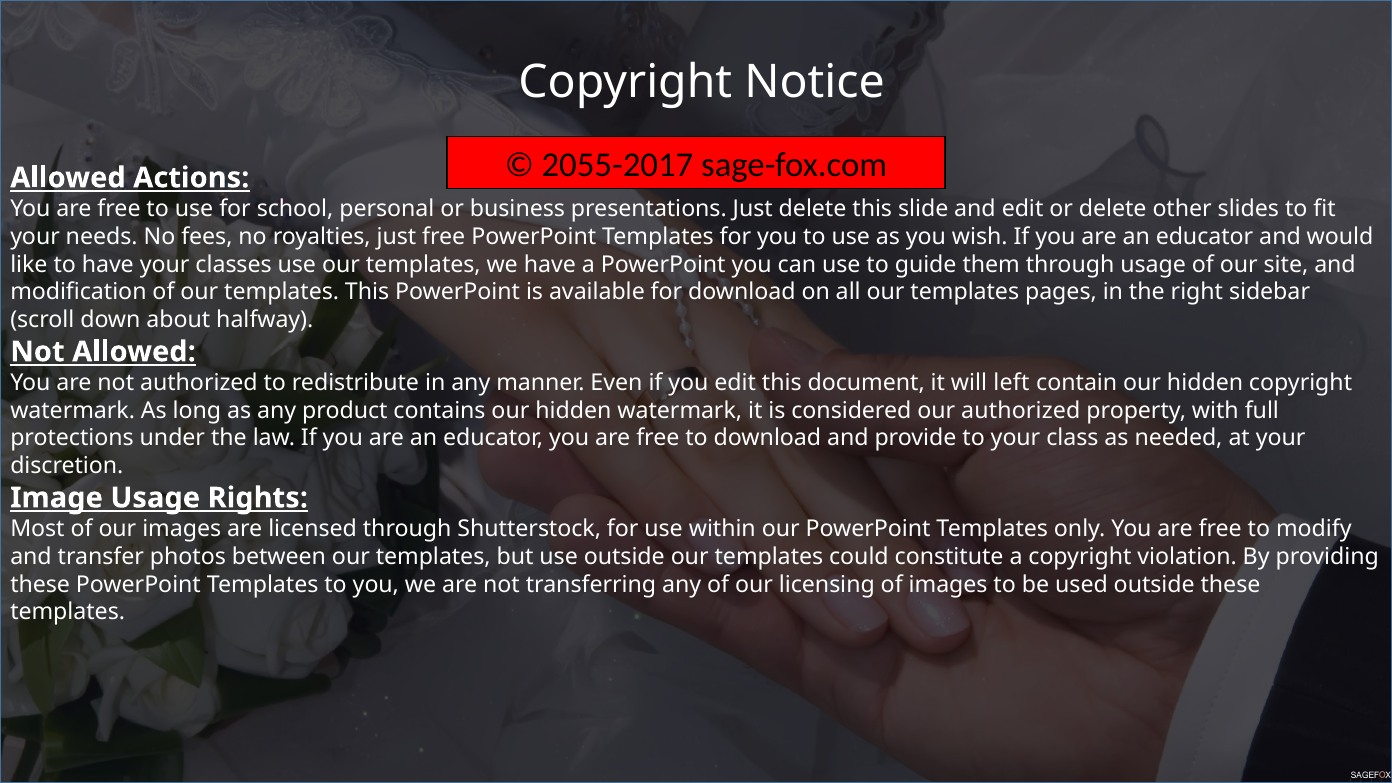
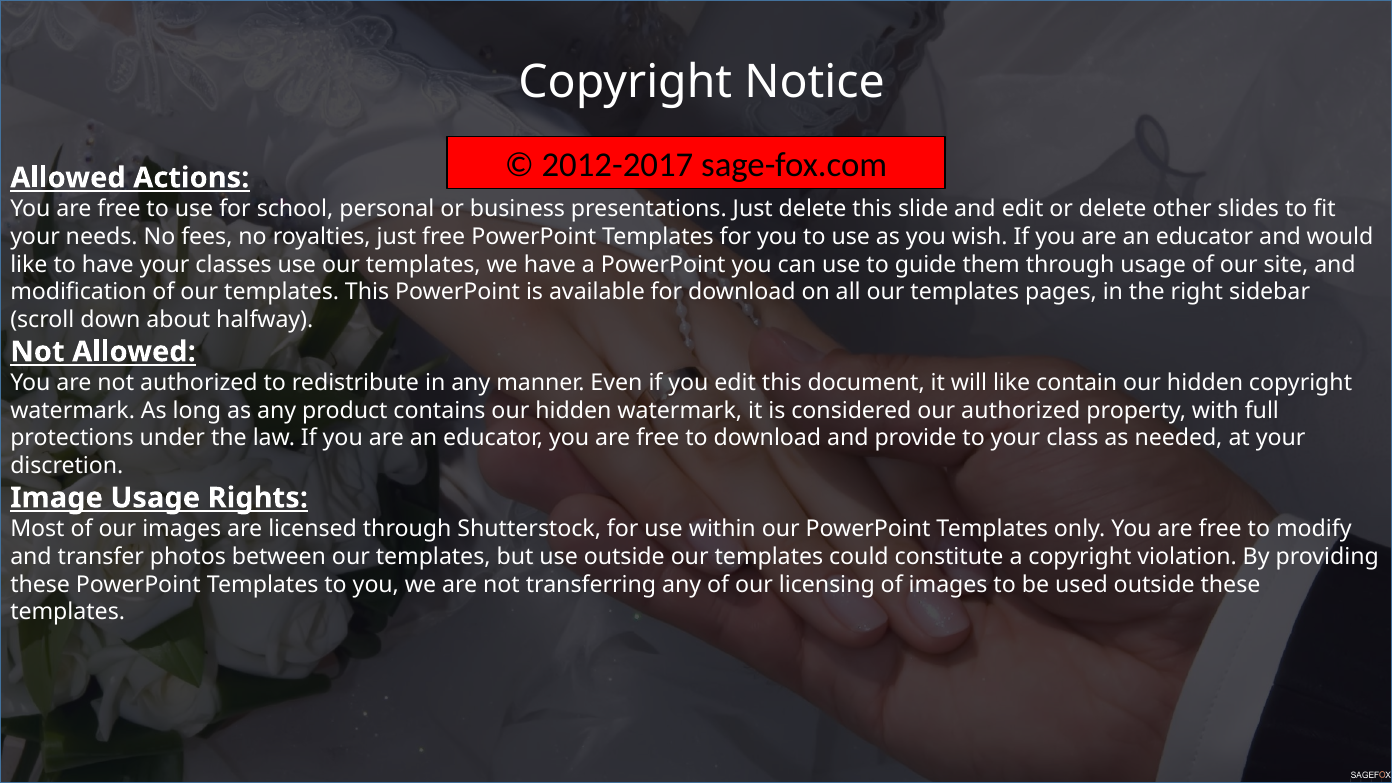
2055-2017: 2055-2017 -> 2012-2017 (617, 165)
will left: left -> like (1012, 383)
